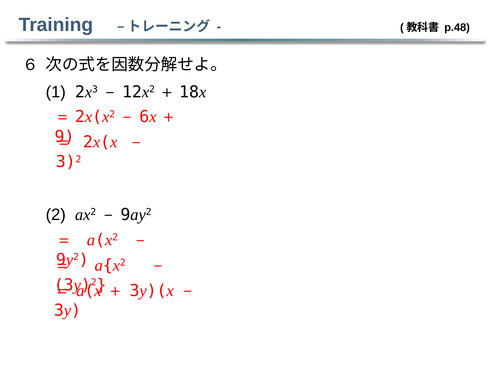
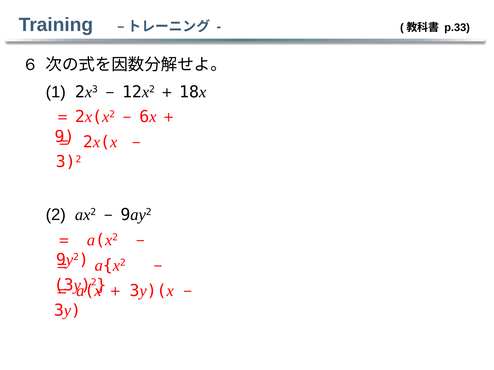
p.48: p.48 -> p.33 (457, 27)
